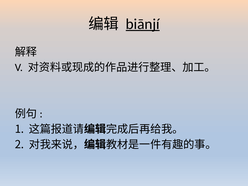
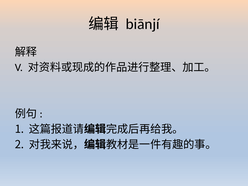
biānjí underline: present -> none (143, 24)
